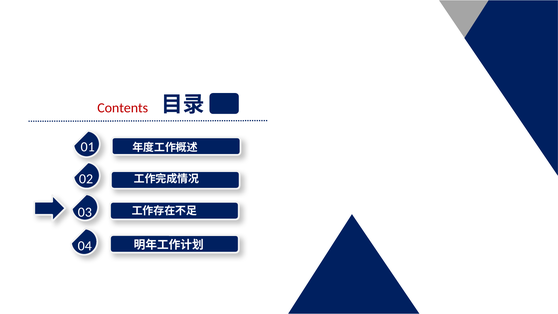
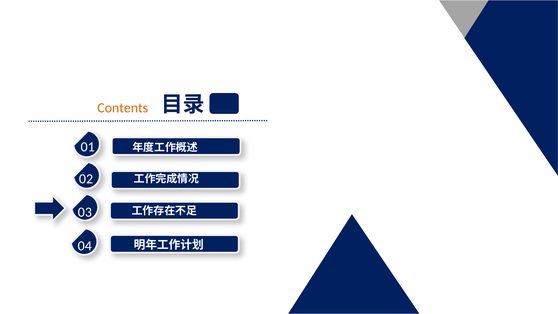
Contents colour: red -> orange (123, 108)
